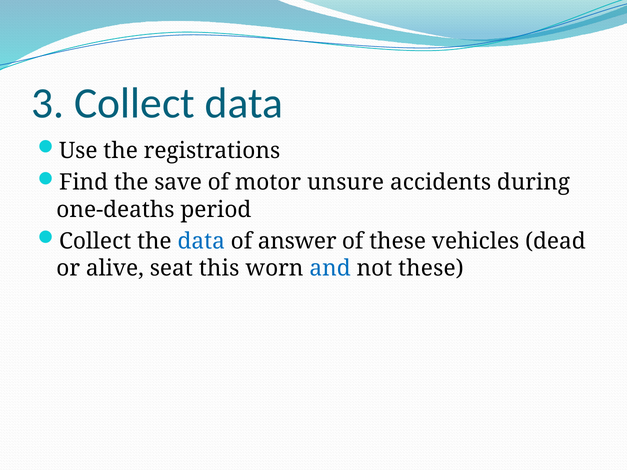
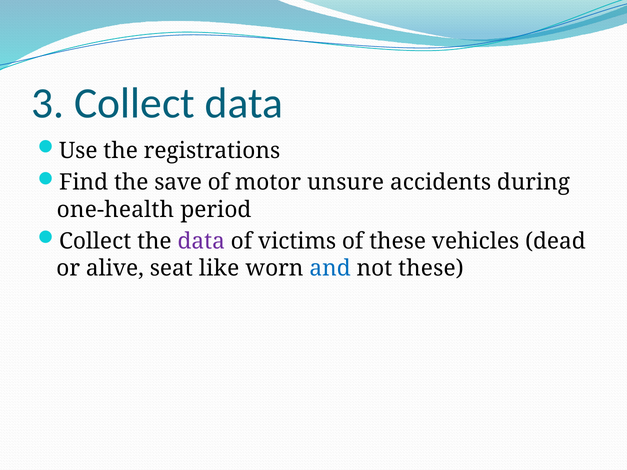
one-deaths: one-deaths -> one-health (115, 210)
data colour: blue -> purple (201, 241)
answer: answer -> victims (297, 241)
this: this -> like (219, 269)
